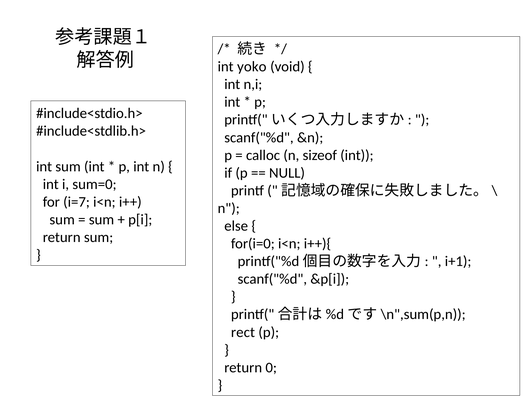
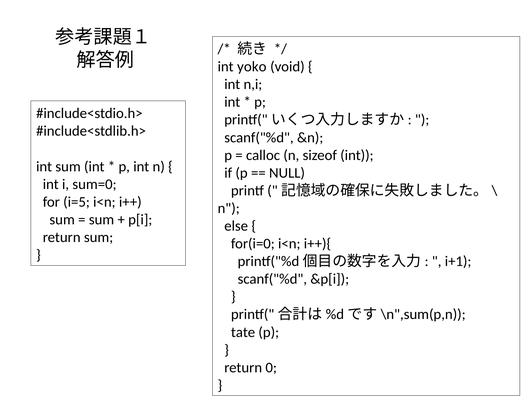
i=7: i=7 -> i=5 (77, 202)
rect: rect -> tate (243, 332)
